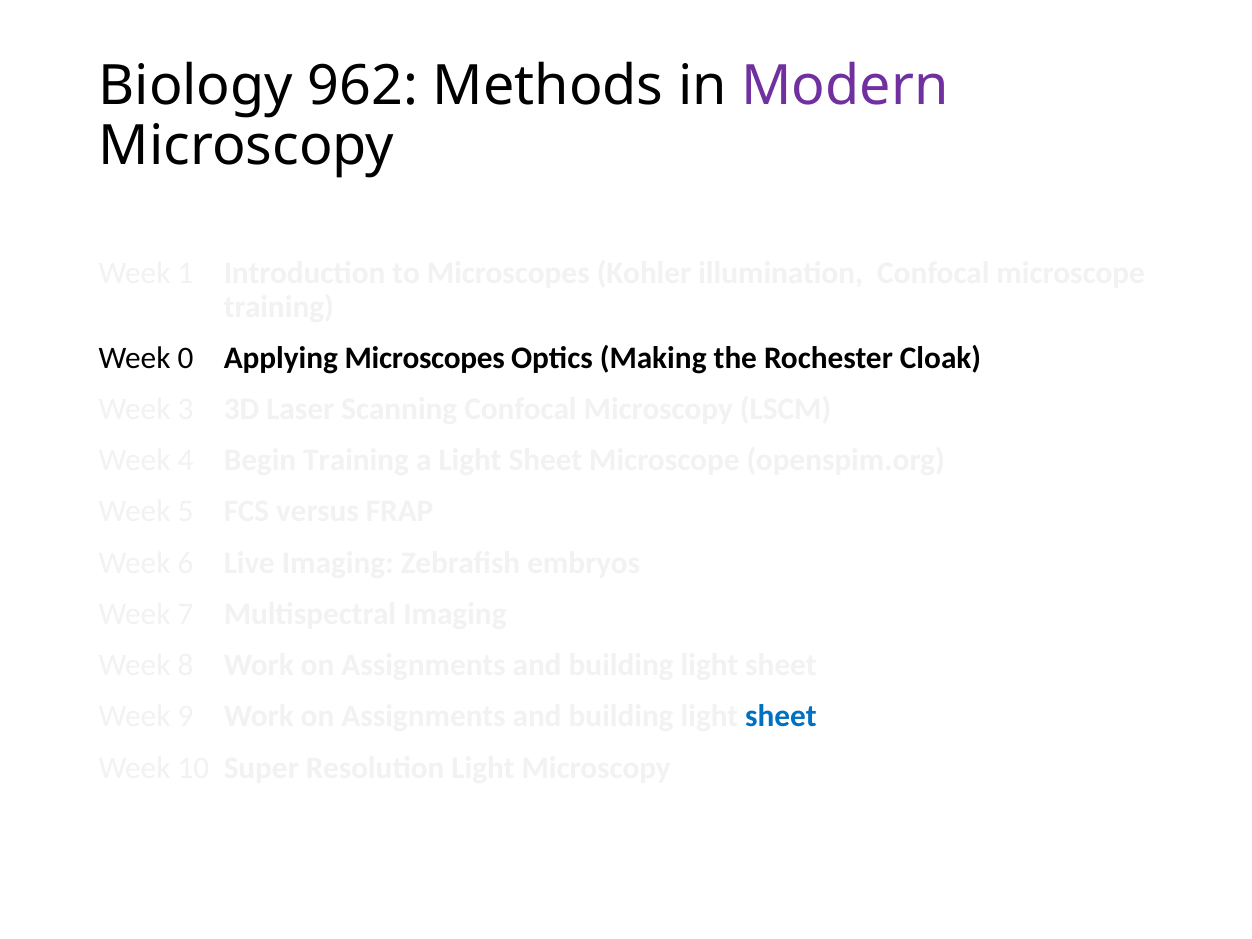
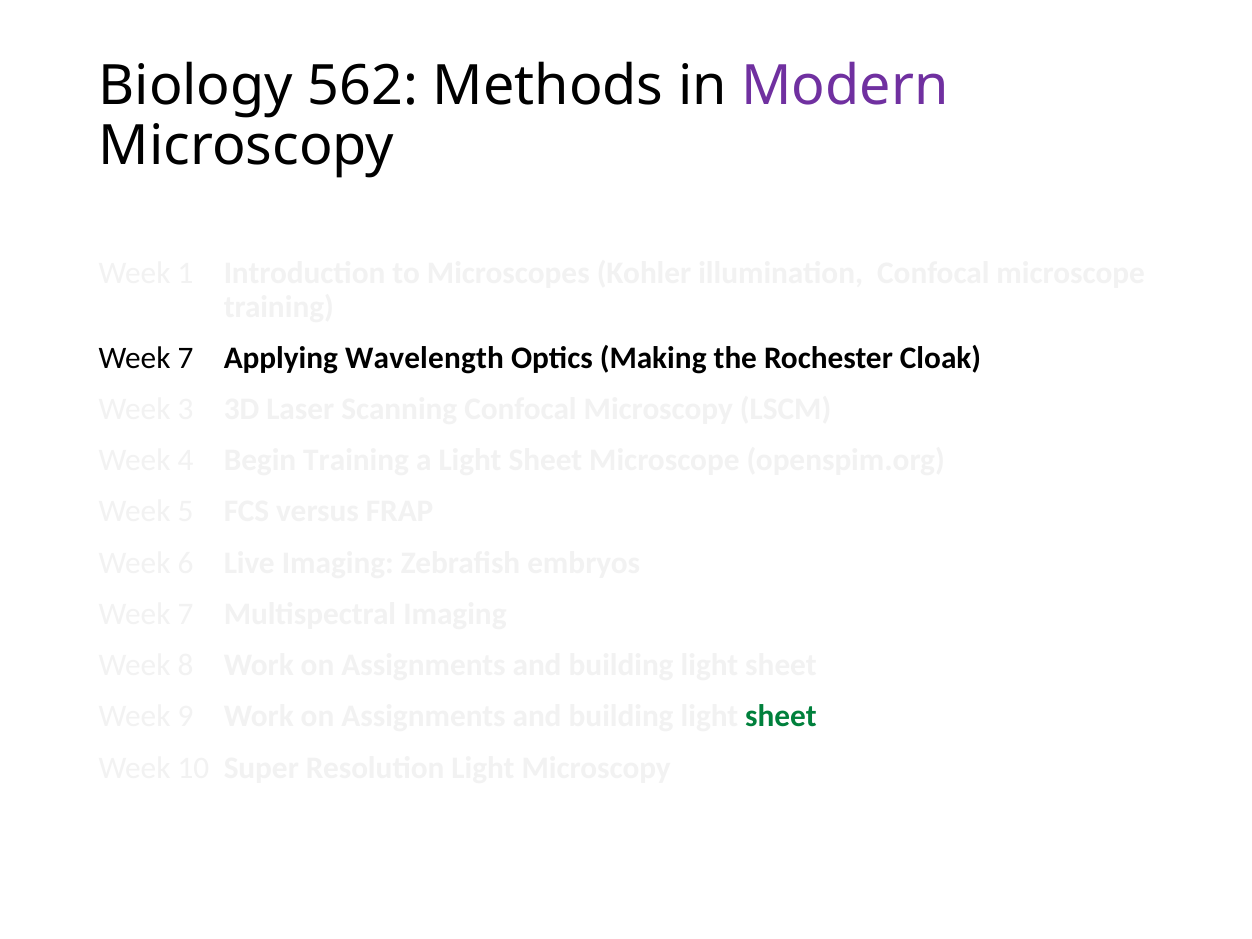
962: 962 -> 562 (363, 86)
0: 0 -> 7 (186, 358)
Applying Microscopes: Microscopes -> Wavelength (424, 358)
sheet colour: blue -> green (781, 716)
